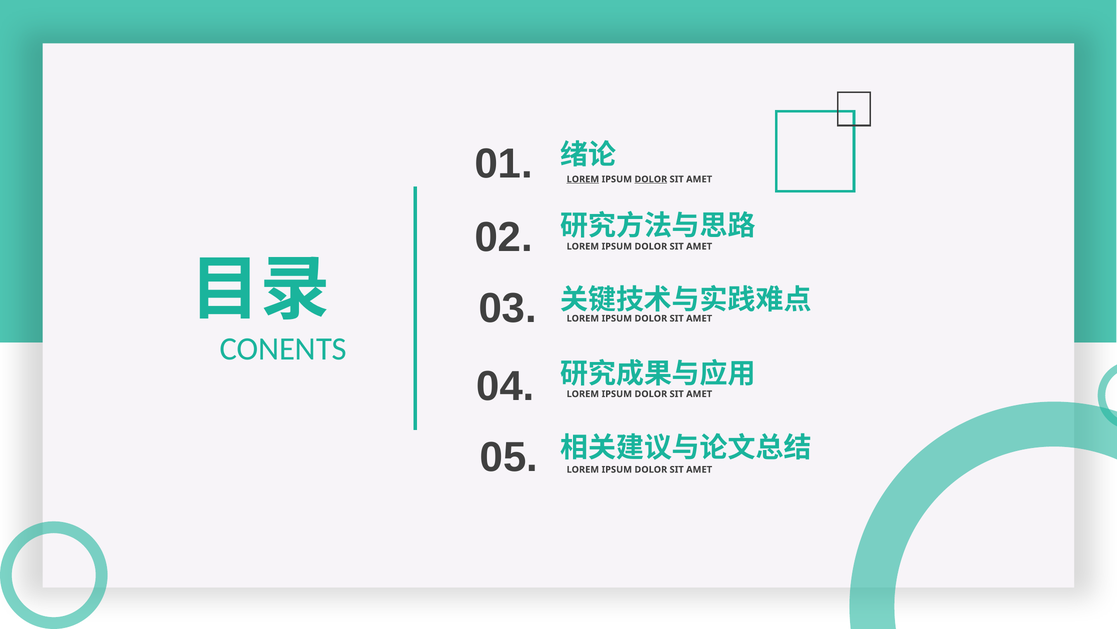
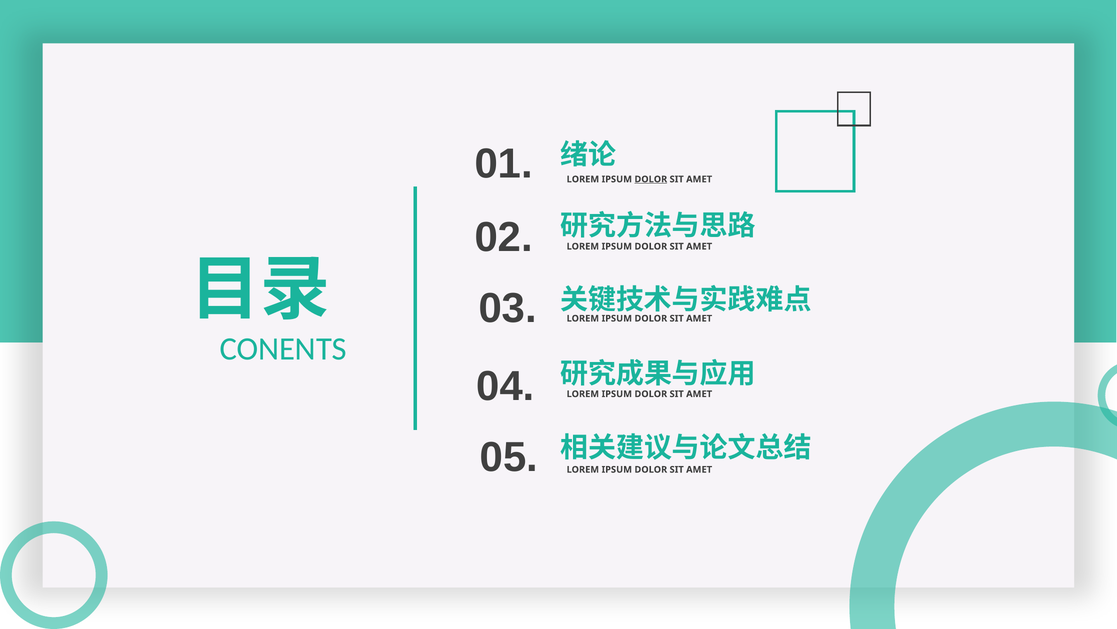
LOREM underline: present -> none (583, 179)
